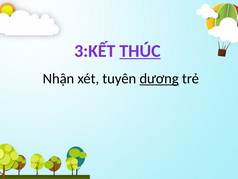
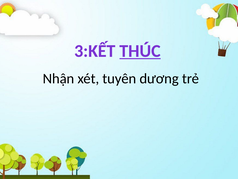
dương underline: present -> none (159, 78)
